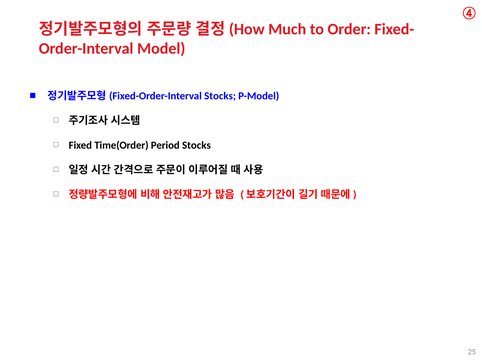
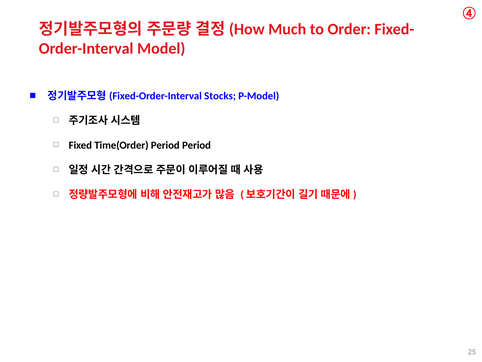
Period Stocks: Stocks -> Period (196, 145)
